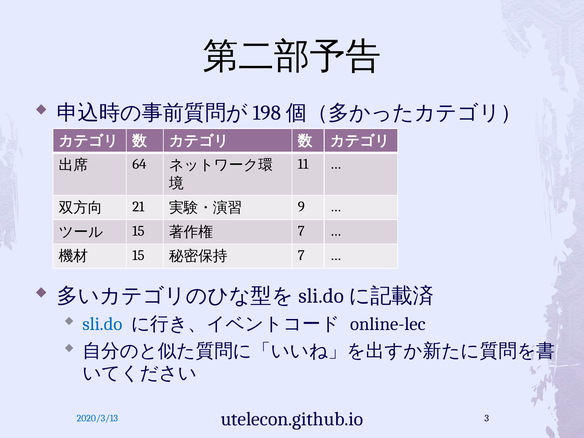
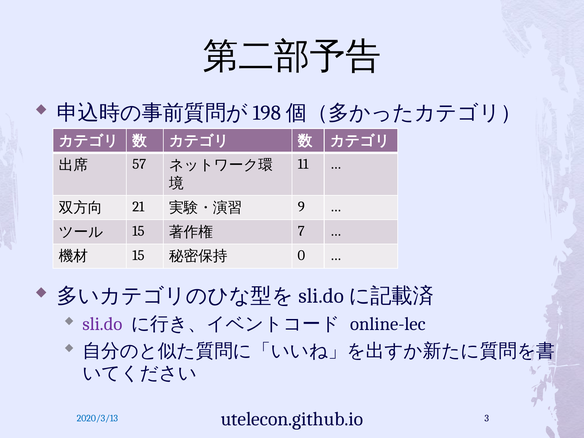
64: 64 -> 57 (139, 164)
7: 7 -> 0 (301, 255)
sli.do colour: blue -> purple (102, 324)
